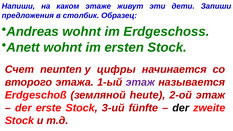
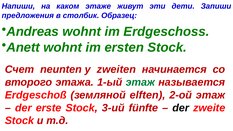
цифры: цифры -> zweiten (116, 69)
этаж colour: purple -> green (140, 82)
heute: heute -> elften (148, 95)
